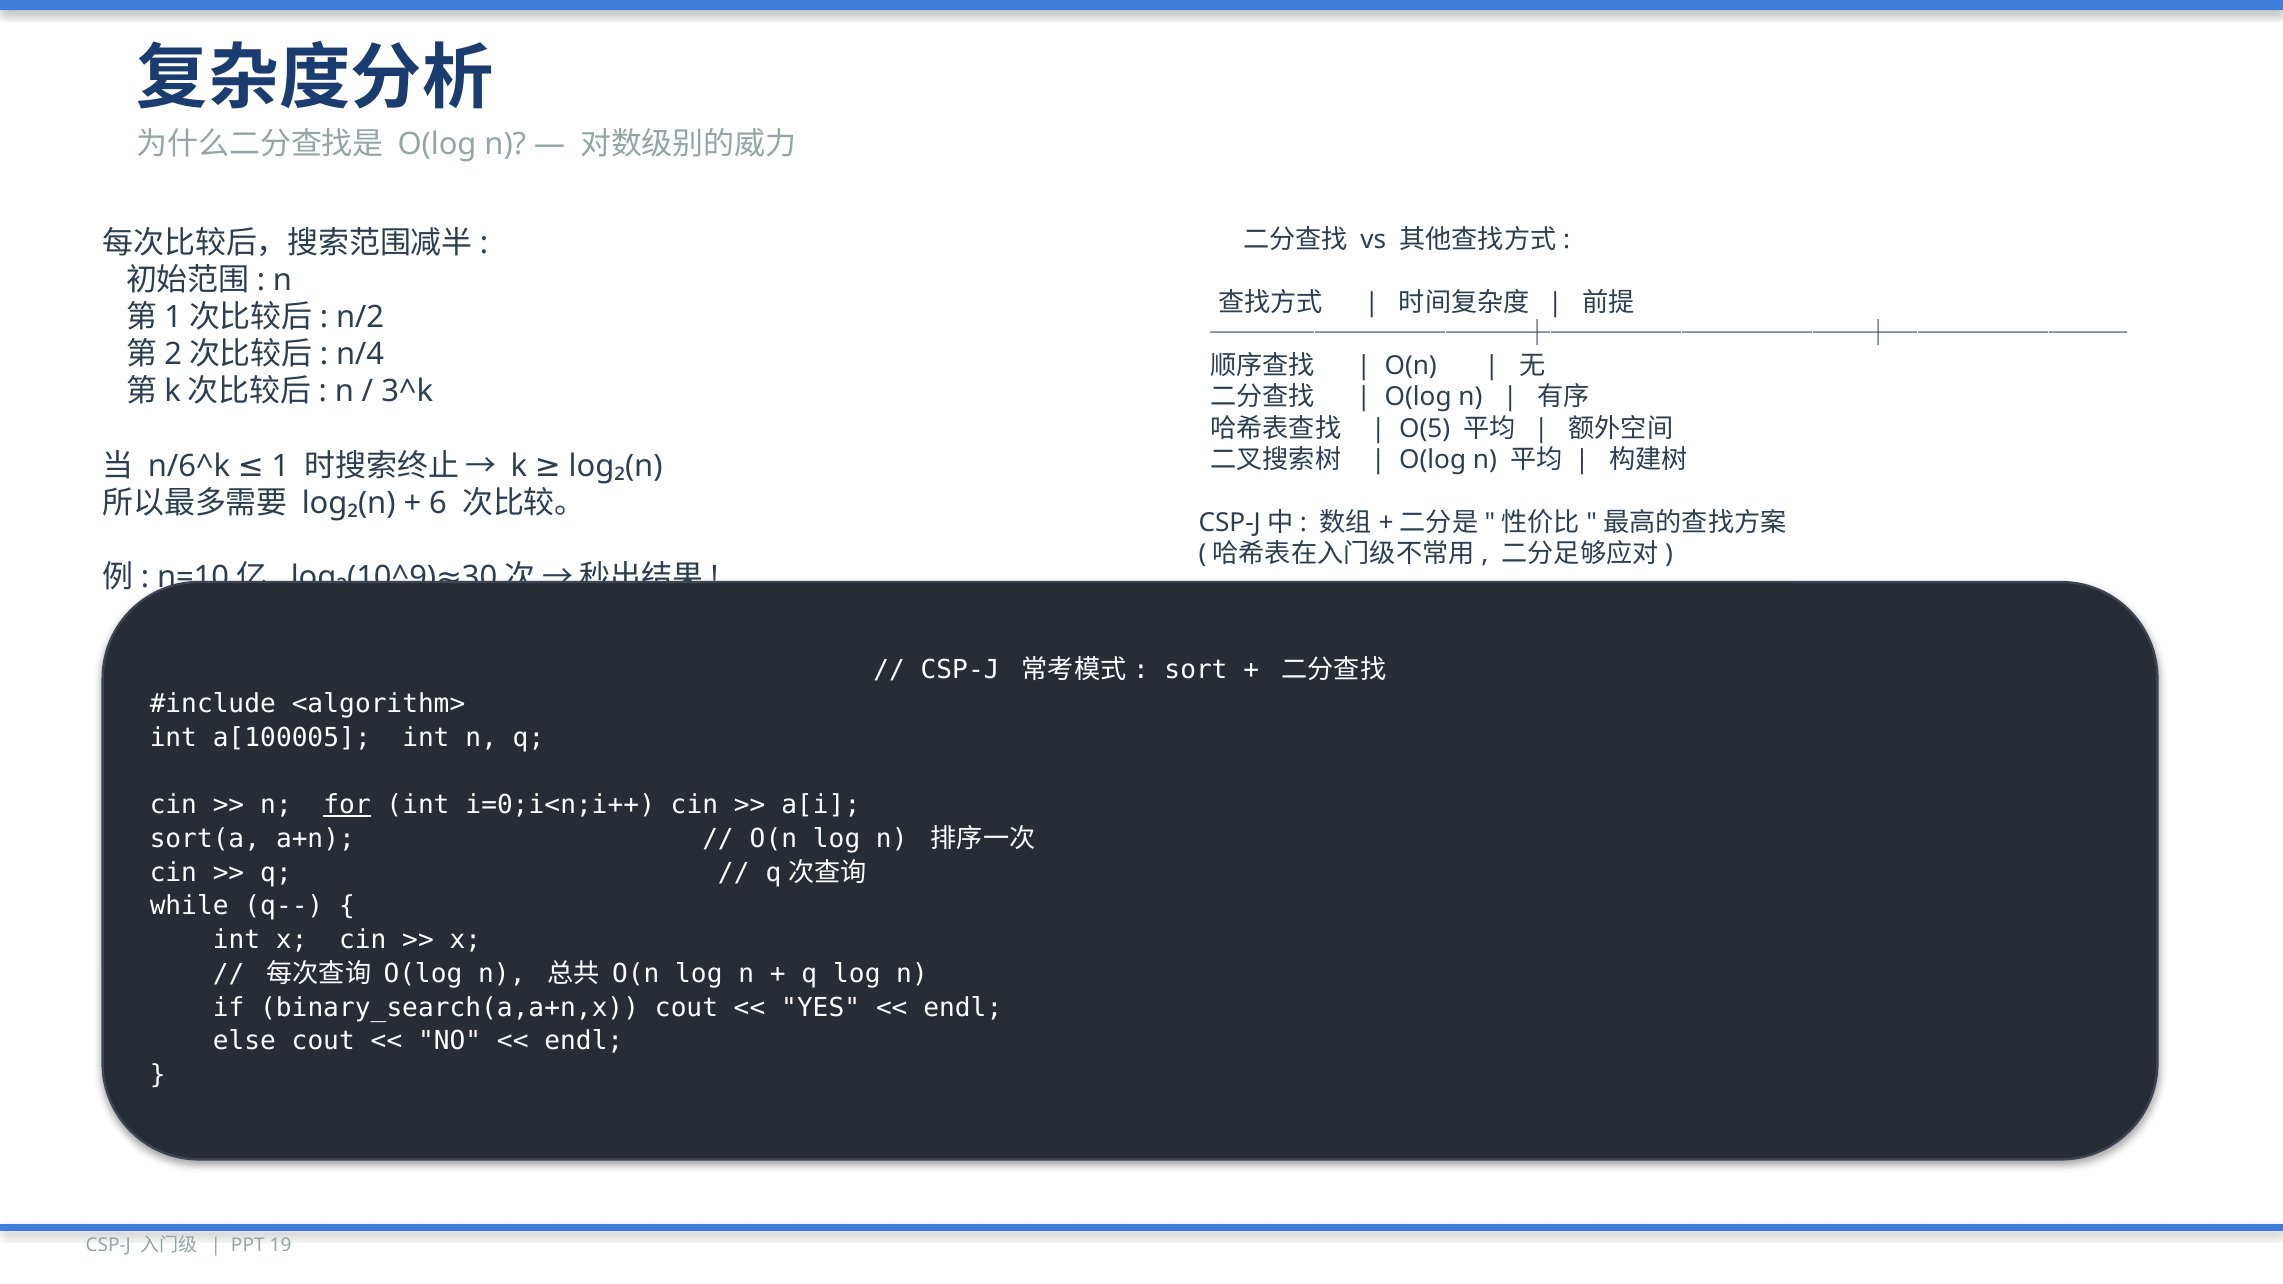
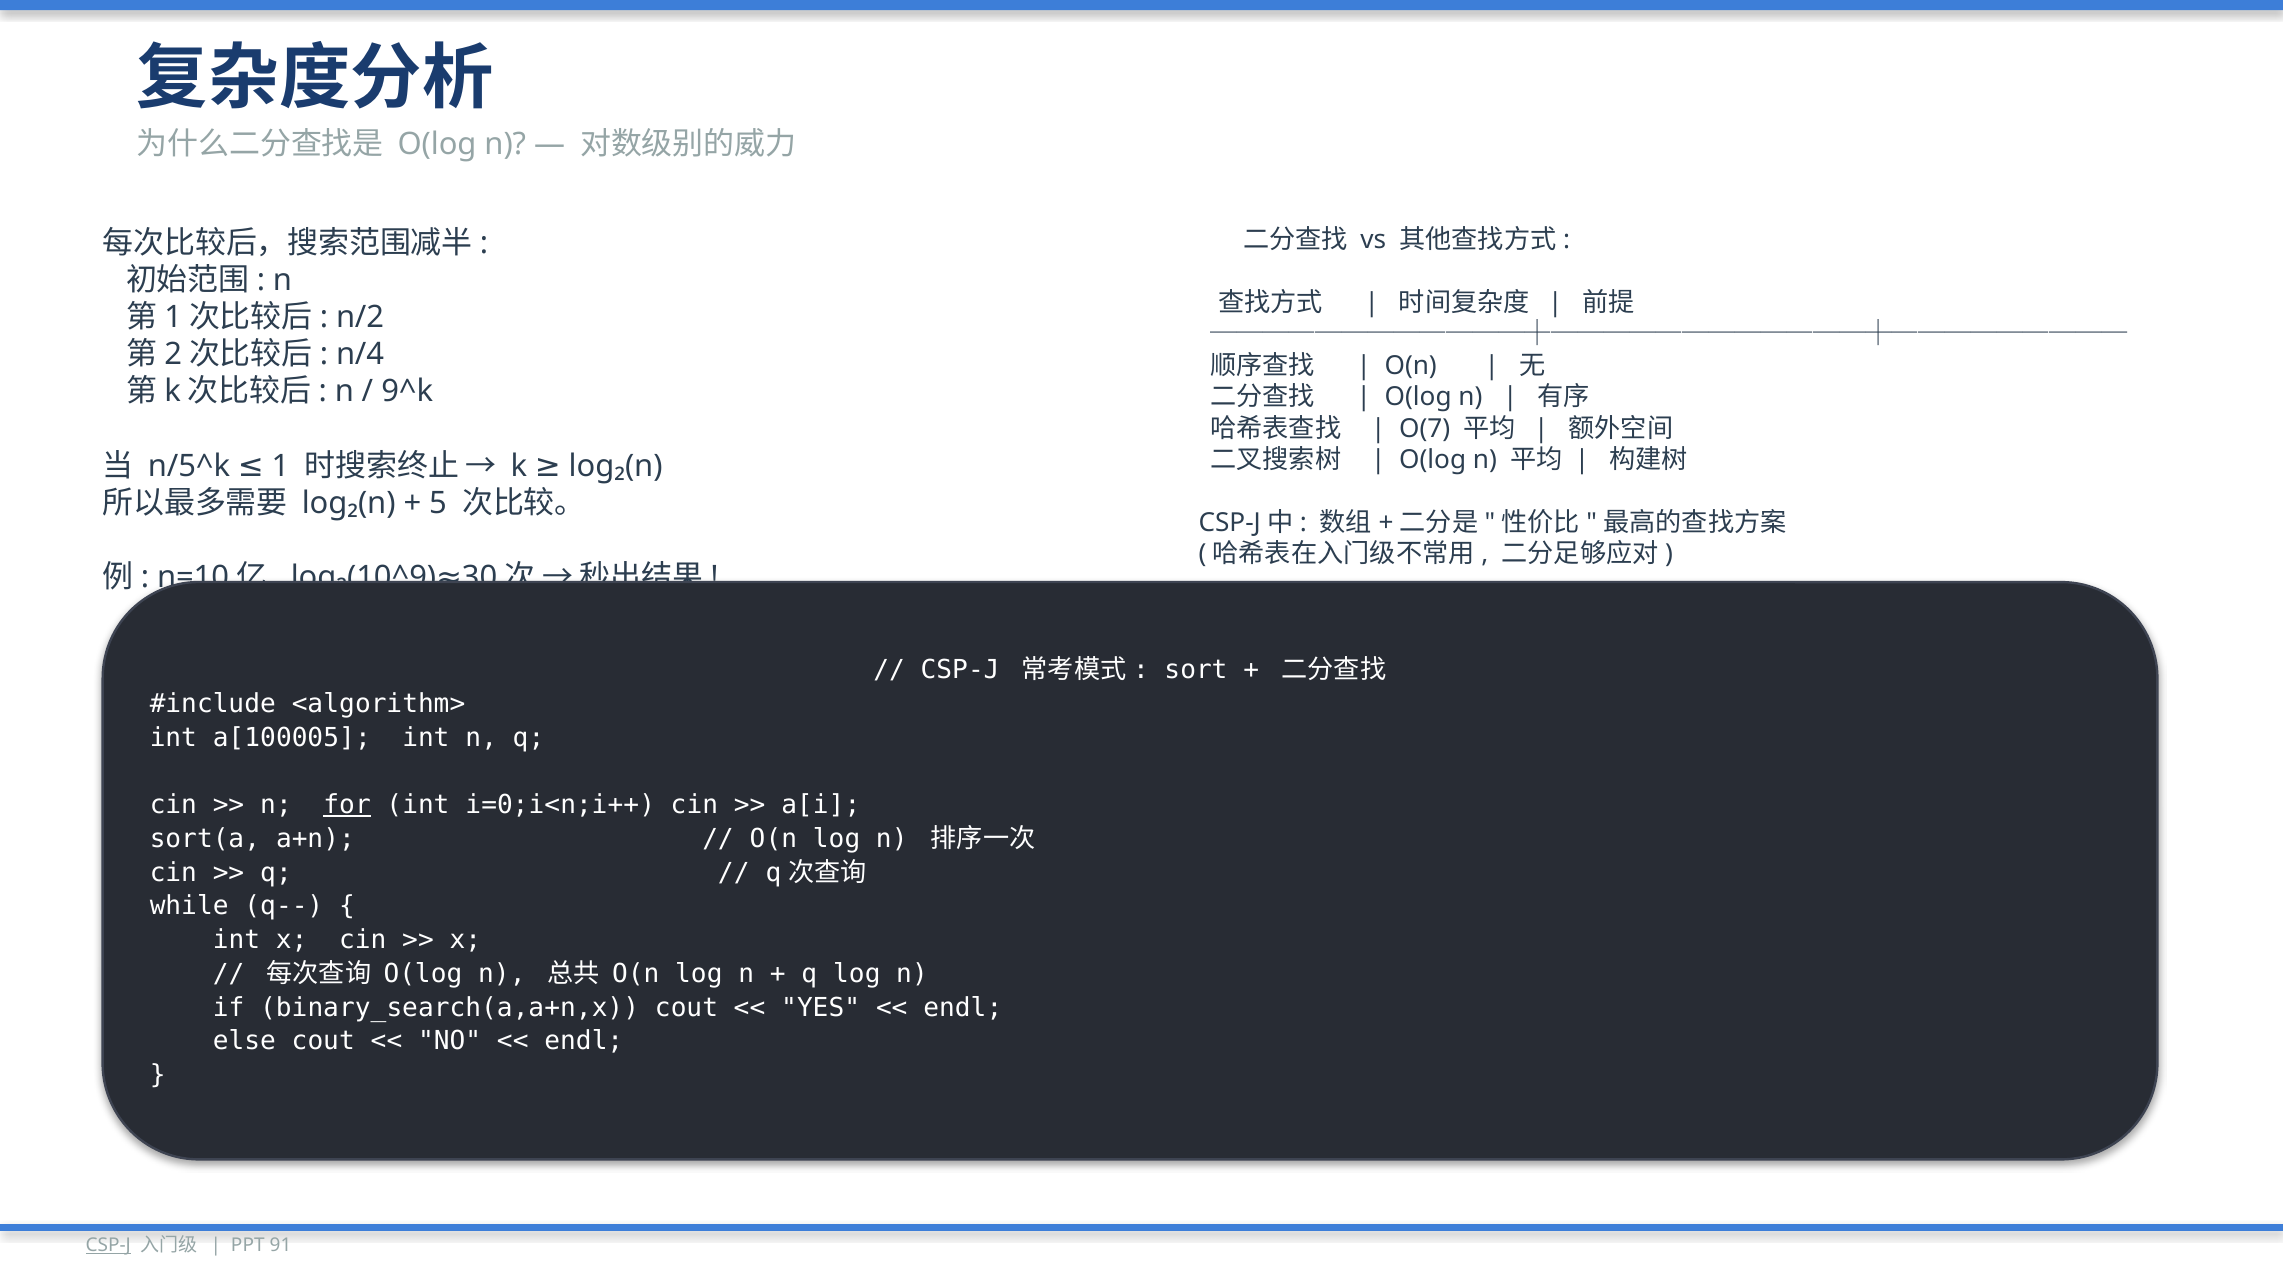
3^k: 3^k -> 9^k (407, 392)
O(5: O(5 -> O(7 (1425, 429)
n/6^k: n/6^k -> n/5^k (189, 466)
6: 6 -> 5 (438, 503)
CSP-J underline: none -> present (108, 1246)
19: 19 -> 91 (281, 1246)
